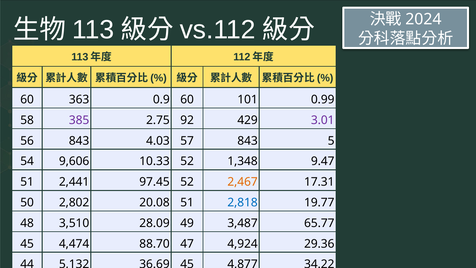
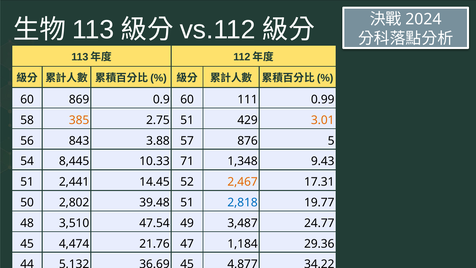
363: 363 -> 869 (79, 100)
101: 101 -> 111 (248, 100)
385 colour: purple -> orange (79, 120)
2.75 92: 92 -> 51 (187, 120)
3.01 colour: purple -> orange (323, 120)
4.03: 4.03 -> 3.88 (158, 141)
57 843: 843 -> 876 (248, 141)
9,606: 9,606 -> 8,445 (74, 161)
10.33 52: 52 -> 71 (187, 161)
9.47: 9.47 -> 9.43 (323, 161)
97.45: 97.45 -> 14.45 (154, 182)
20.08: 20.08 -> 39.48 (154, 202)
28.09: 28.09 -> 47.54 (154, 223)
65.77: 65.77 -> 24.77 (319, 223)
88.70: 88.70 -> 21.76 (154, 244)
4,924: 4,924 -> 1,184 (243, 244)
